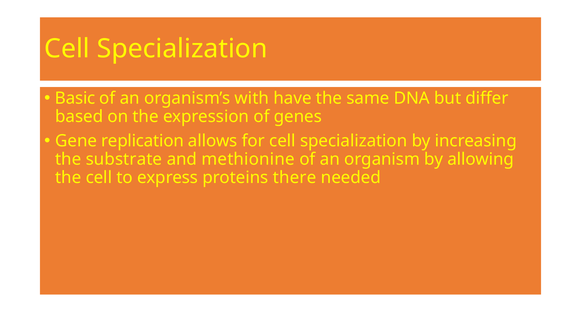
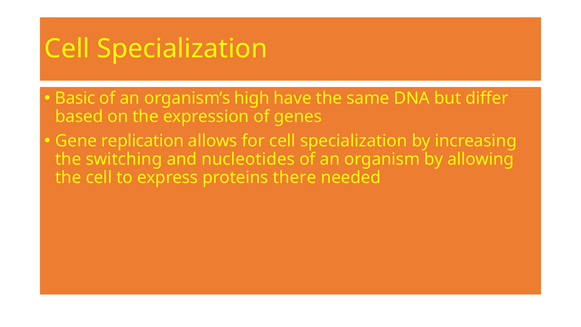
with: with -> high (252, 98)
substrate: substrate -> switching (124, 159)
methionine: methionine -> nucleotides (248, 159)
